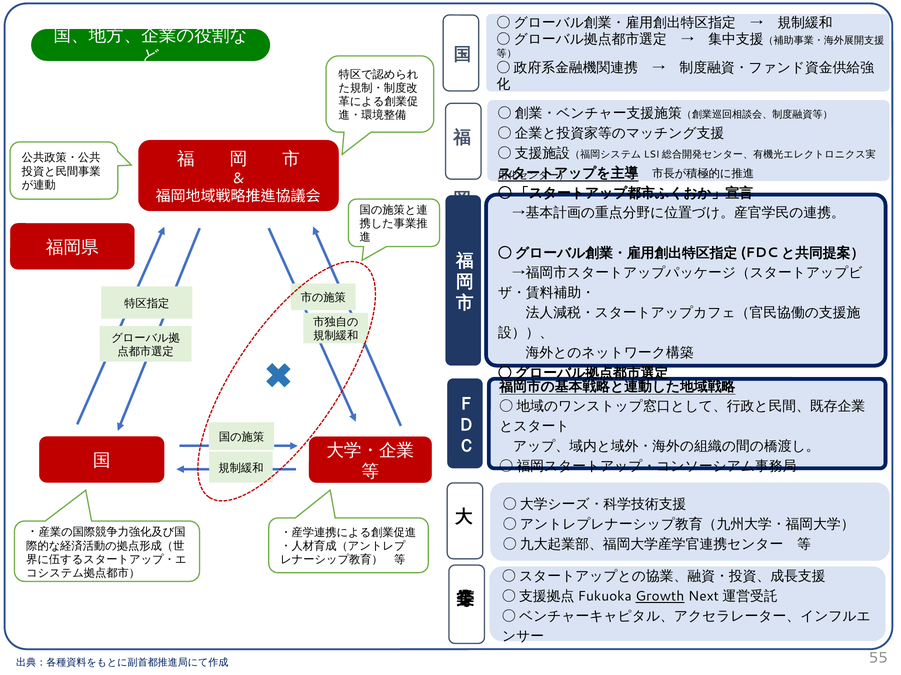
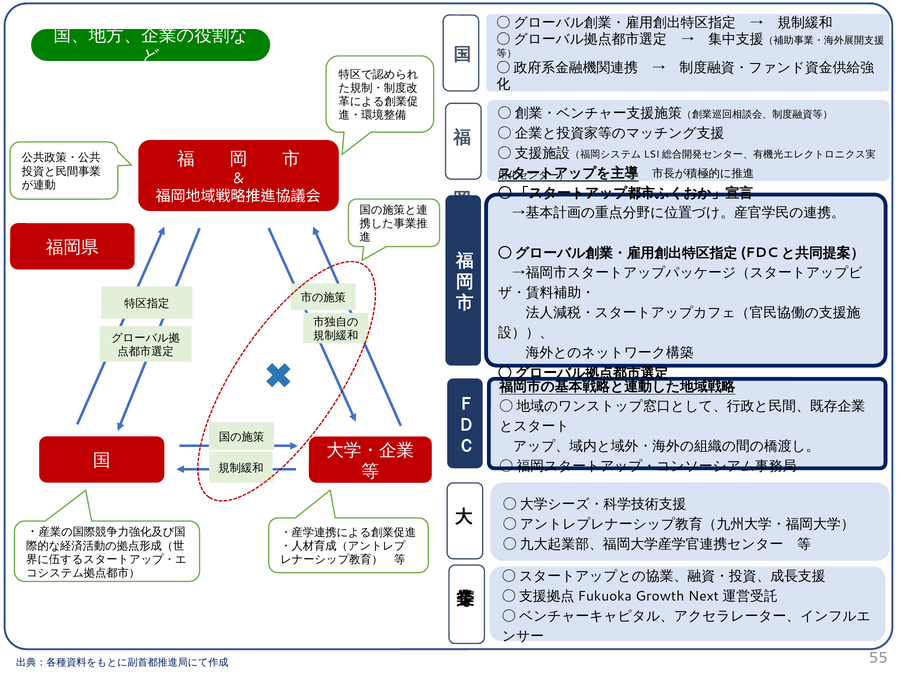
Growth underline: present -> none (660, 597)
